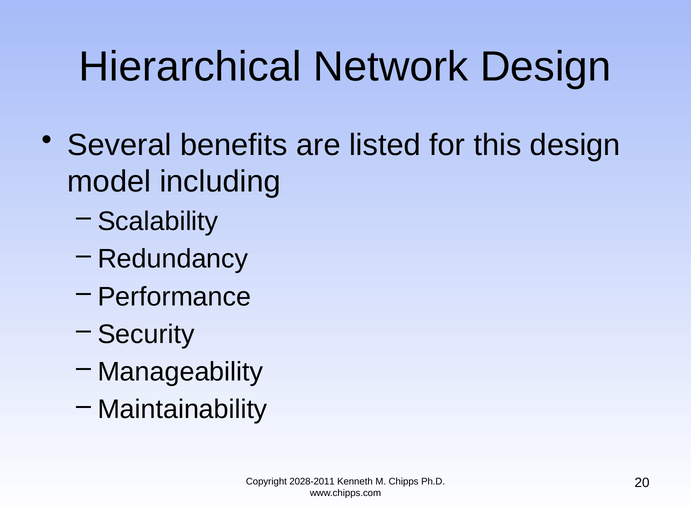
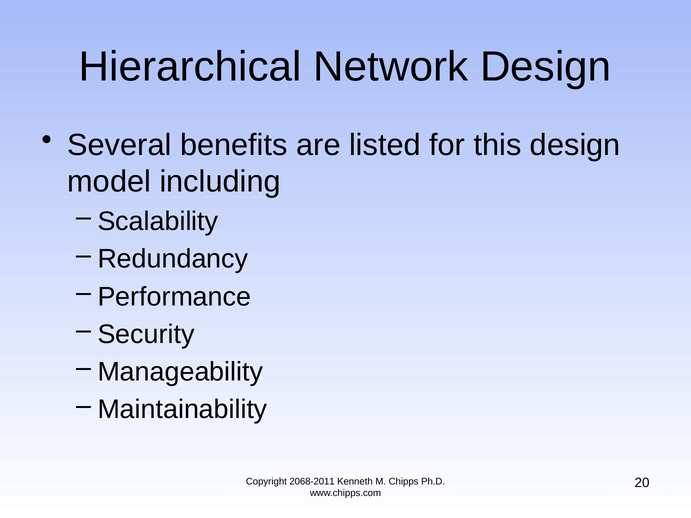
2028-2011: 2028-2011 -> 2068-2011 (312, 482)
